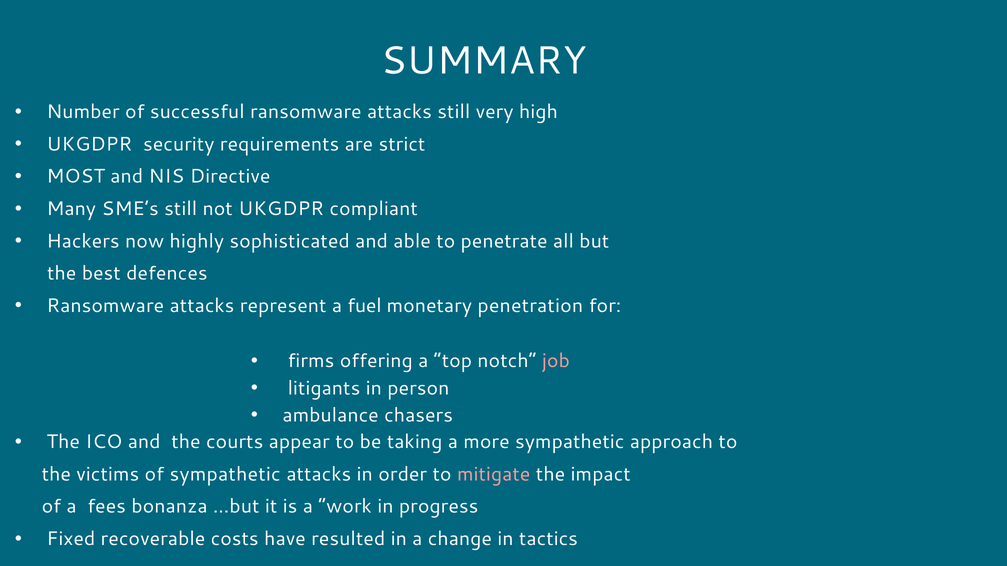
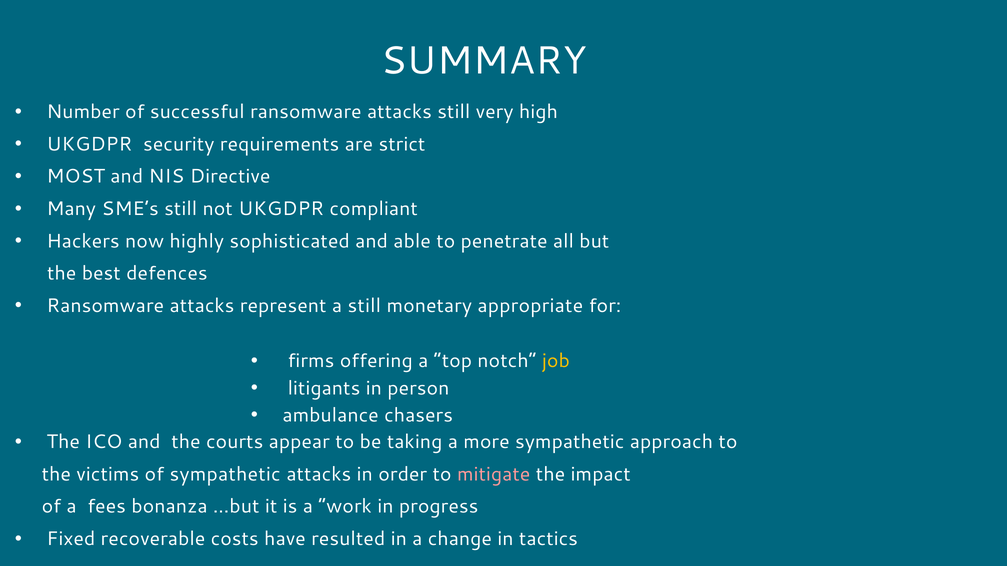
a fuel: fuel -> still (364, 306)
penetration: penetration -> appropriate (530, 306)
job colour: pink -> yellow (556, 361)
